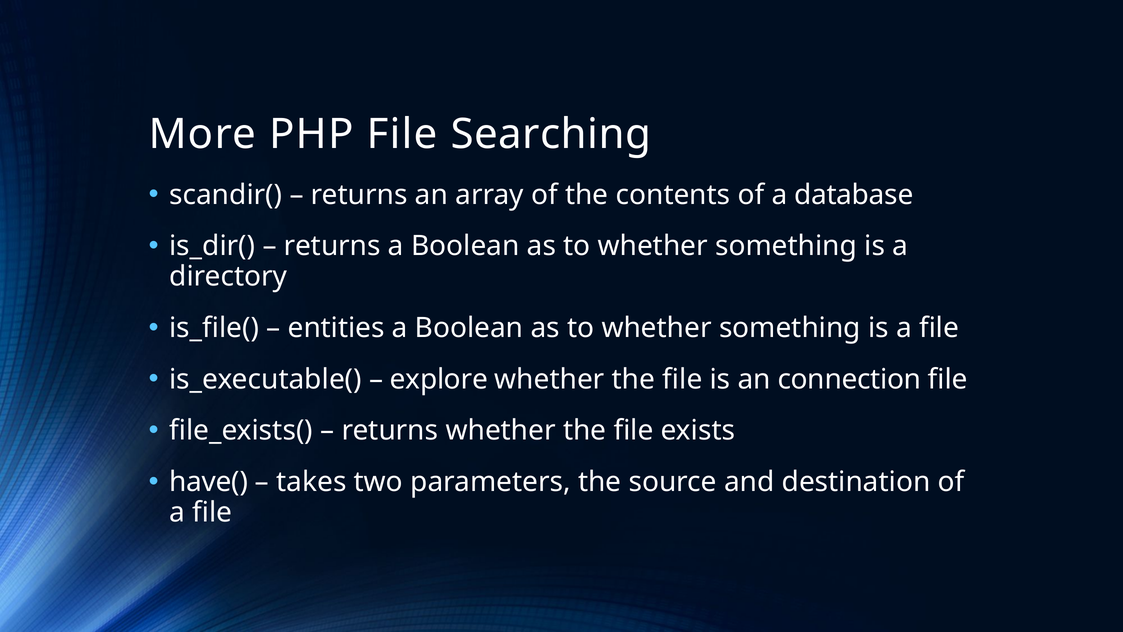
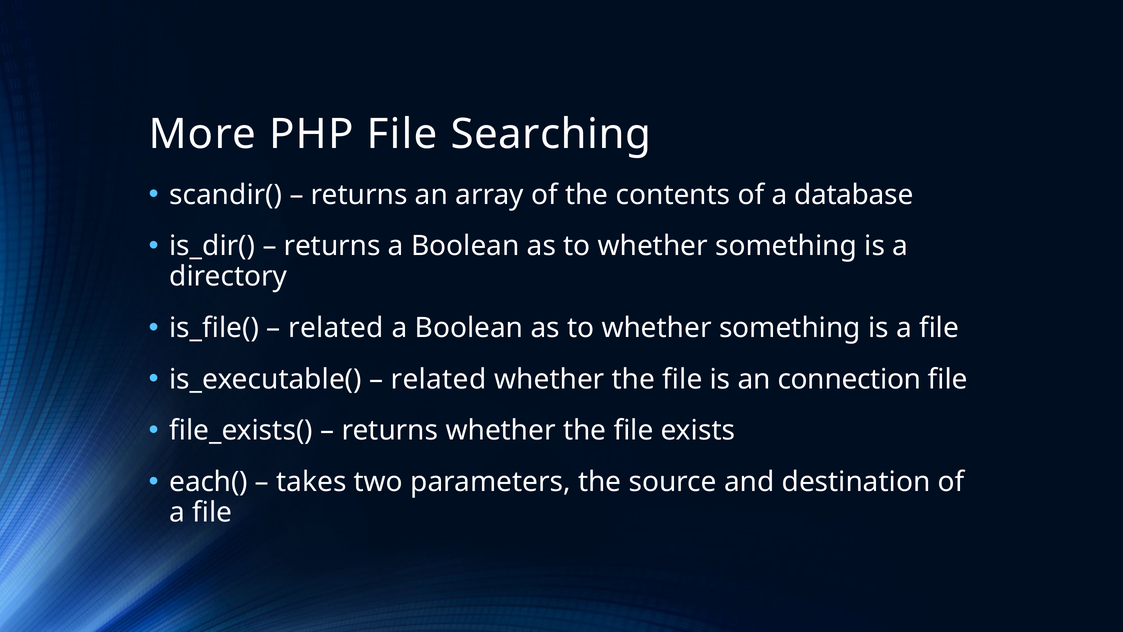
entities: entities -> related (336, 328)
explore: explore -> related (439, 379)
have(: have( -> each( (209, 482)
